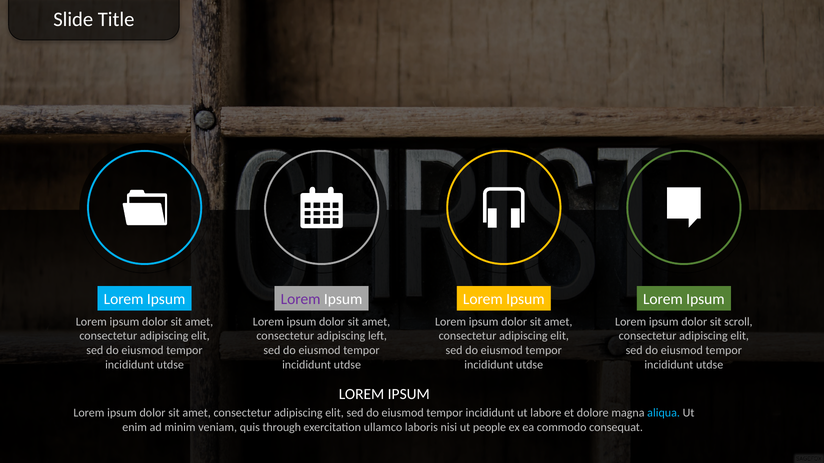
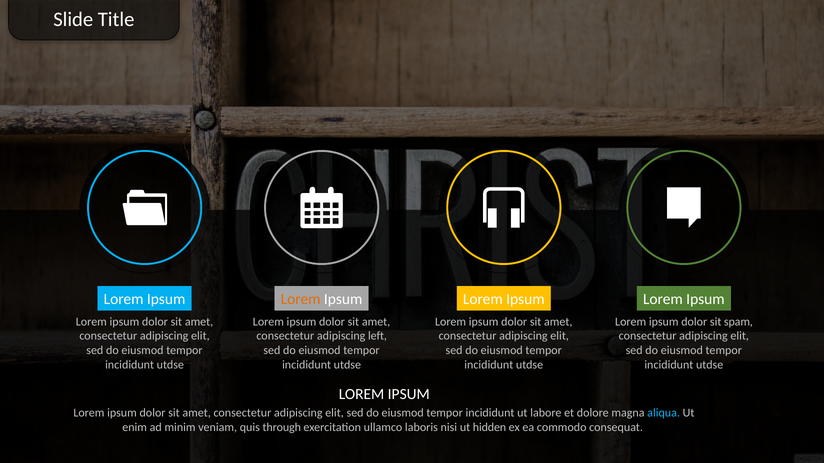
Lorem colour: purple -> orange (301, 300)
scroll: scroll -> spam (738, 322)
people: people -> hidden (489, 428)
